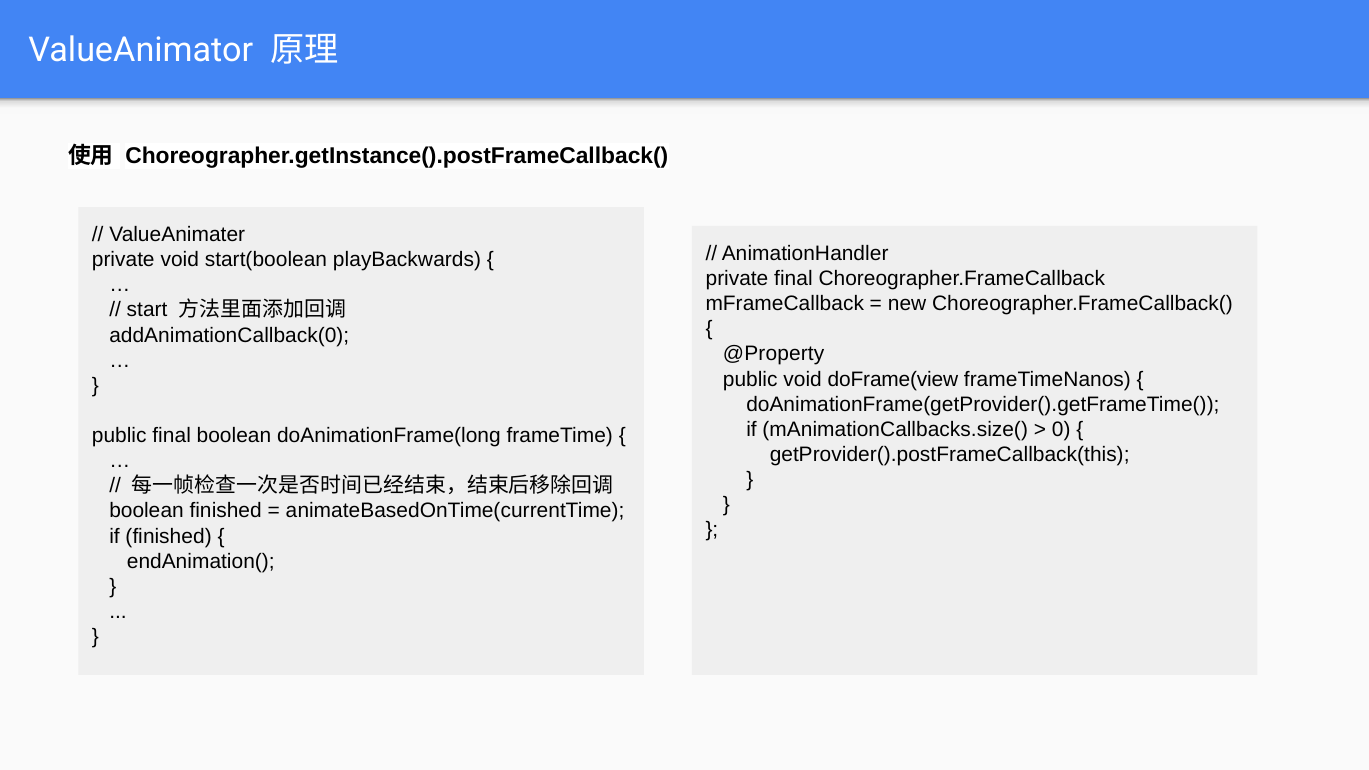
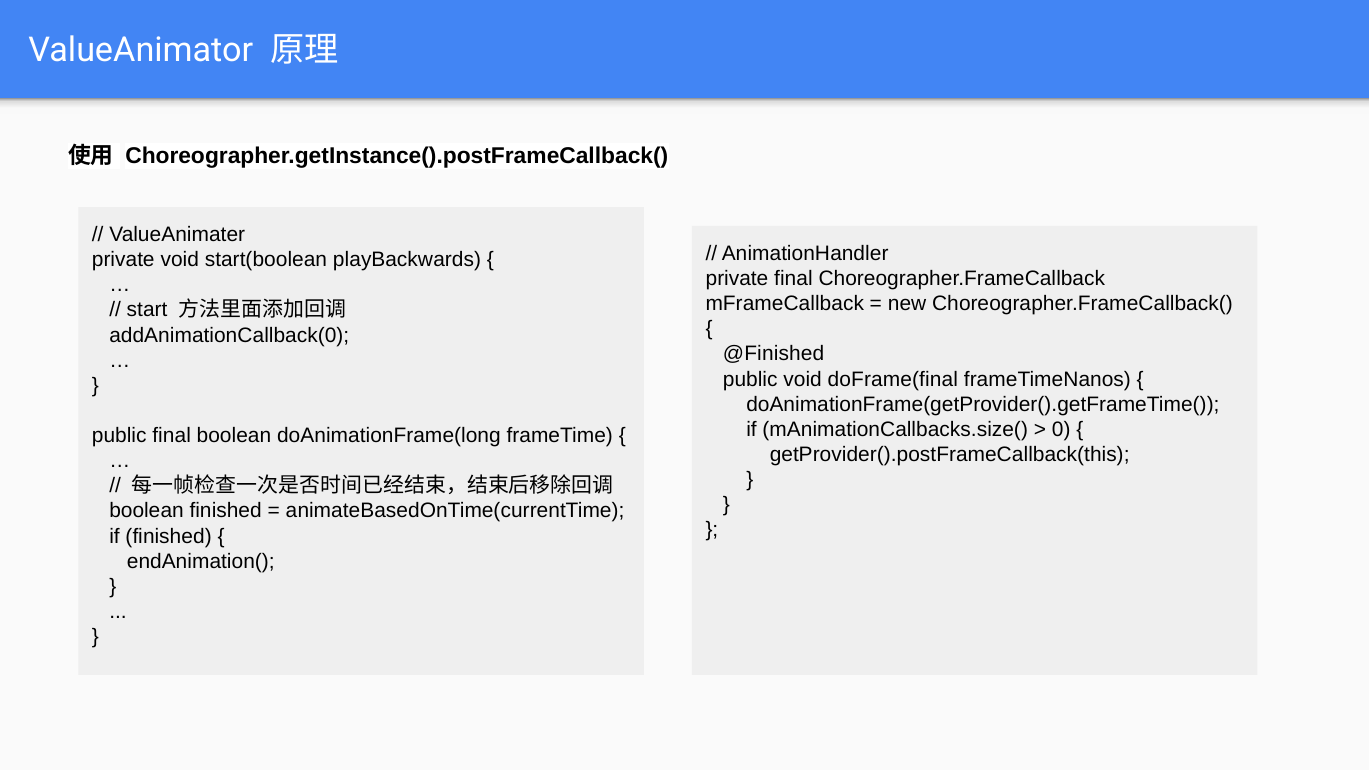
@Property: @Property -> @Finished (774, 354)
doFrame(view: doFrame(view -> doFrame(final (893, 379)
